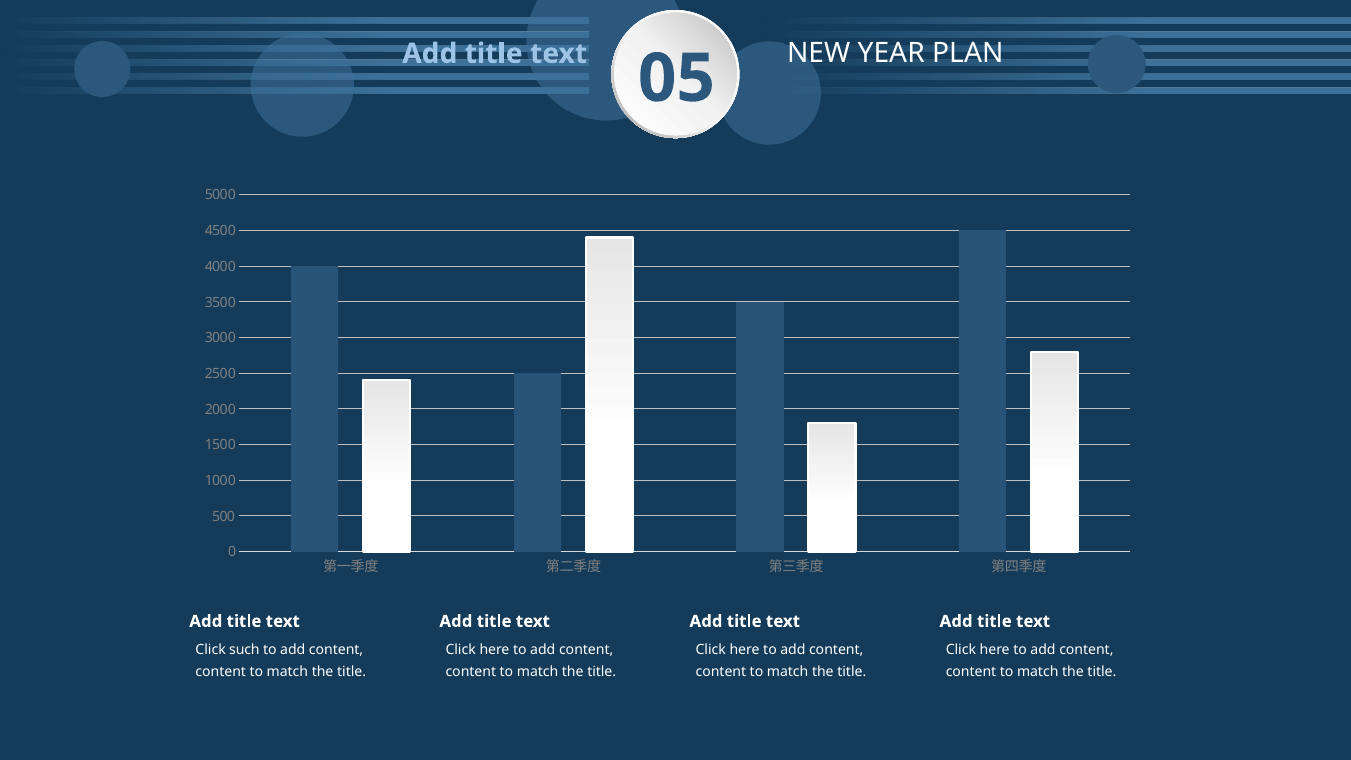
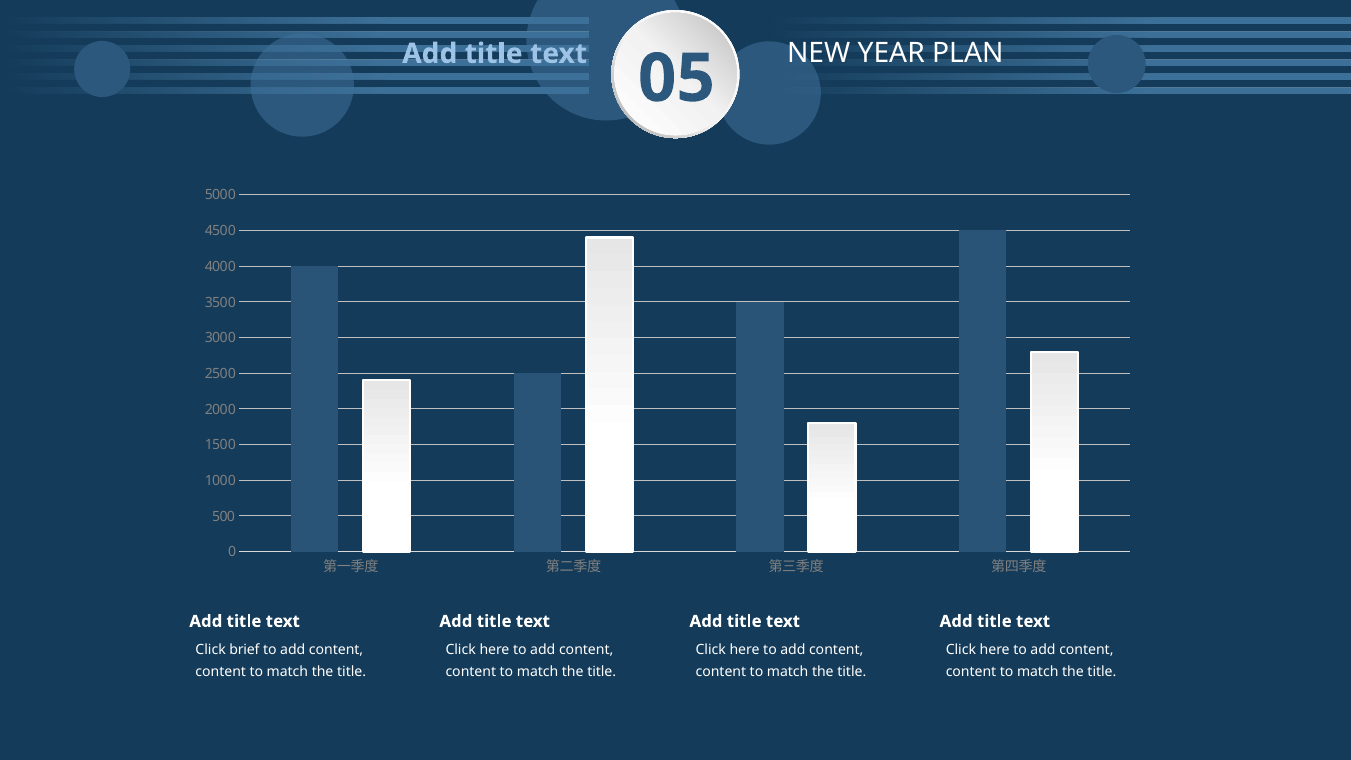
such: such -> brief (244, 650)
